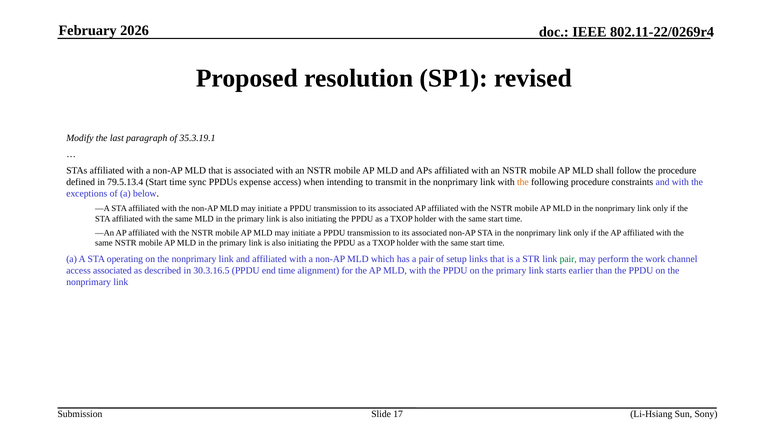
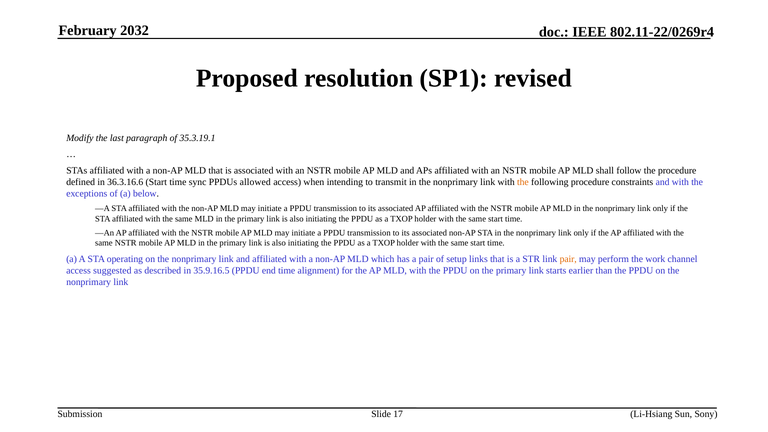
2026: 2026 -> 2032 (135, 31)
79.5.13.4: 79.5.13.4 -> 36.3.16.6 (125, 182)
expense: expense -> allowed (255, 182)
pair colour: green -> orange (568, 259)
access associated: associated -> suggested (112, 270)
30.3.16.5: 30.3.16.5 -> 35.9.16.5 (211, 270)
